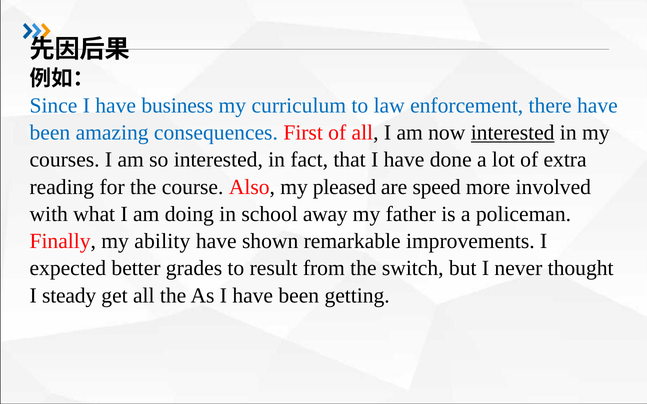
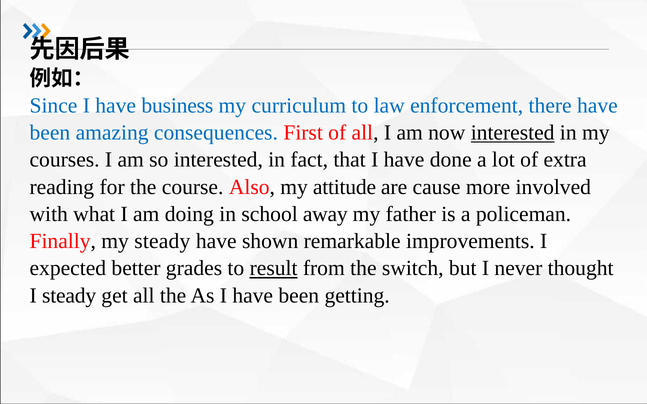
pleased: pleased -> attitude (345, 187)
speed: speed -> cause (437, 187)
my ability: ability -> steady (162, 241)
result underline: none -> present (274, 269)
